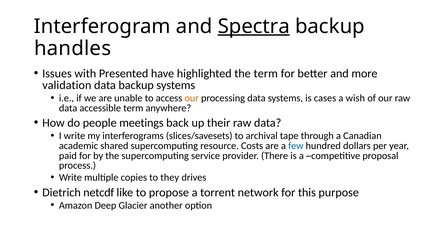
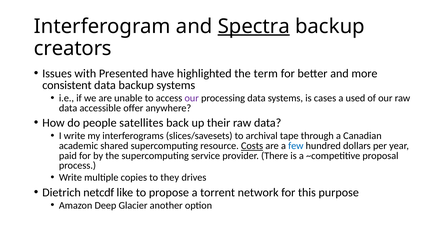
handles: handles -> creators (73, 48)
validation: validation -> consistent (67, 85)
our colour: orange -> purple (192, 98)
wish: wish -> used (355, 98)
accessible term: term -> offer (133, 108)
meetings: meetings -> satellites (141, 123)
Costs underline: none -> present (252, 146)
